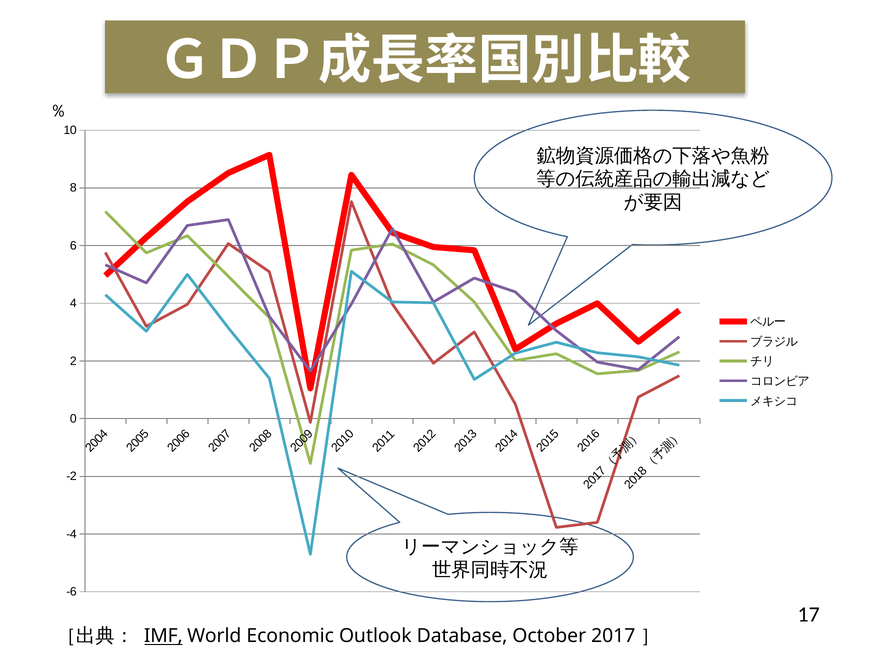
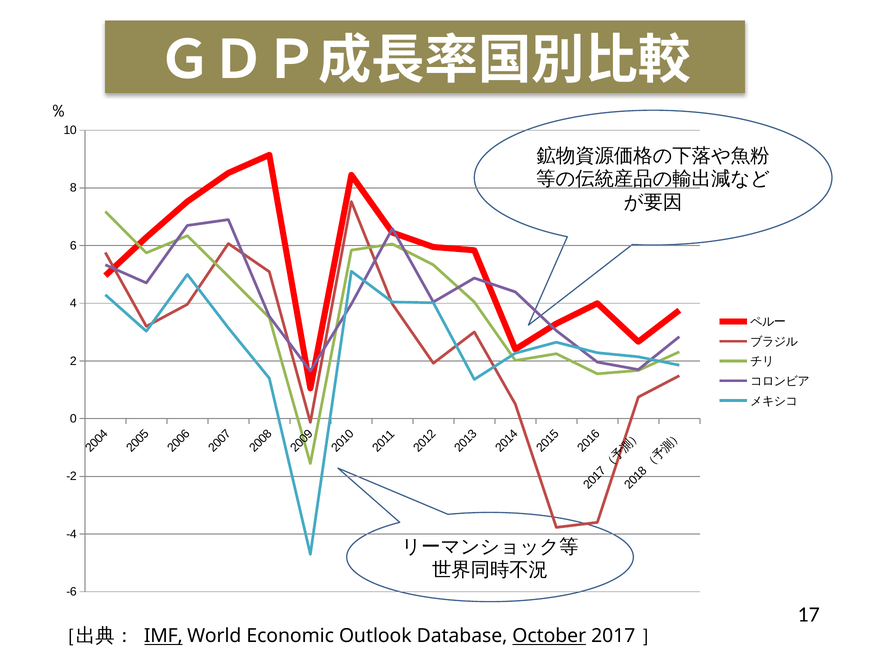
October underline: none -> present (549, 636)
